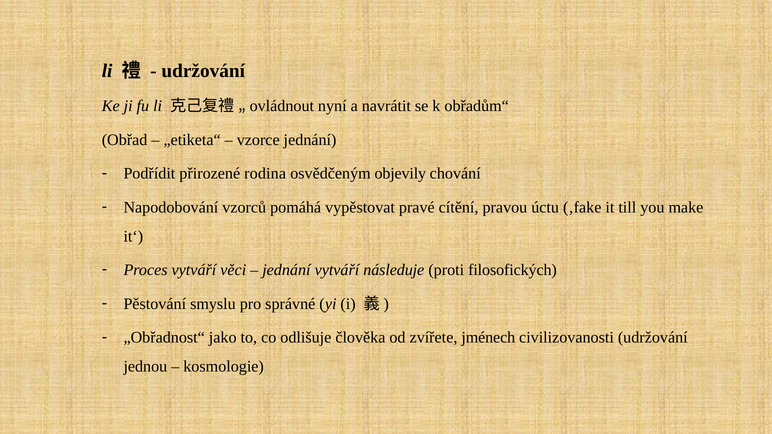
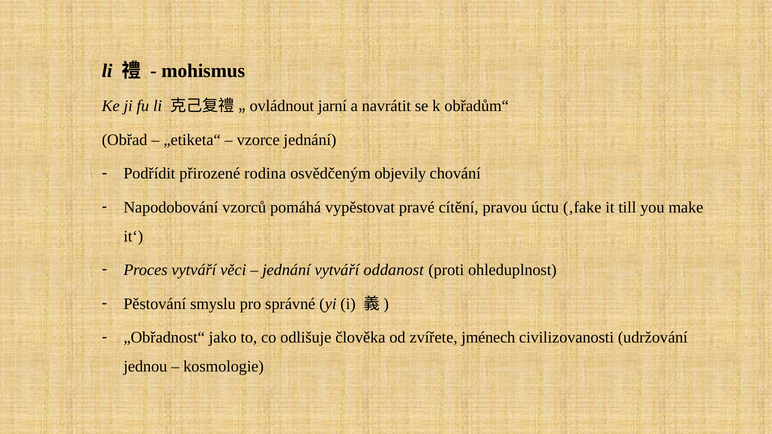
udržování: udržování -> mohismus (203, 71)
nyní: nyní -> jarní (332, 106)
následuje: následuje -> oddanost (394, 270)
filosofických: filosofických -> ohleduplnost (512, 270)
